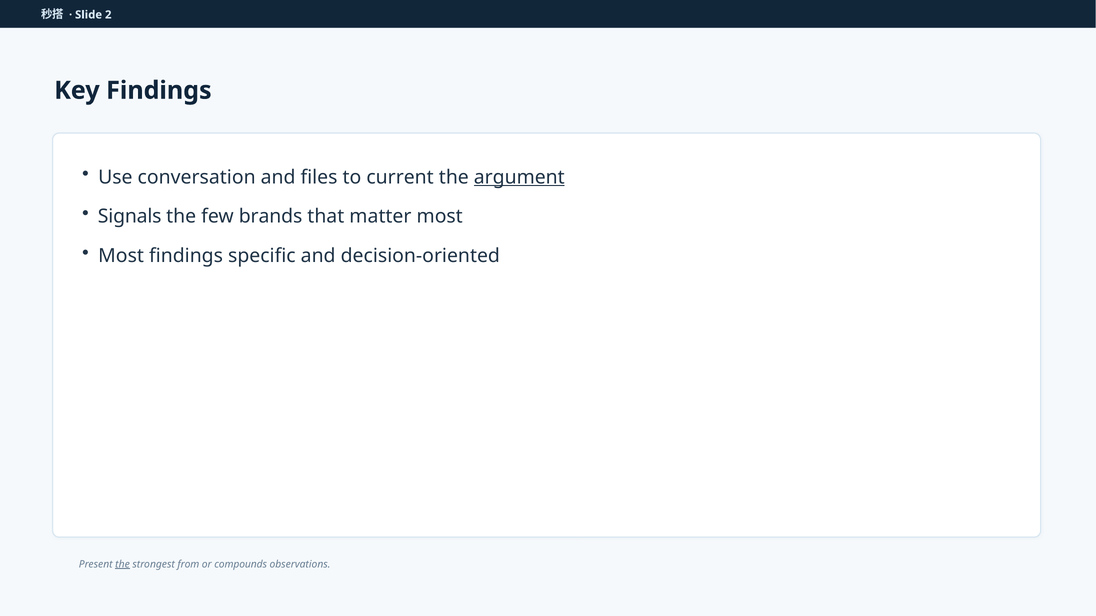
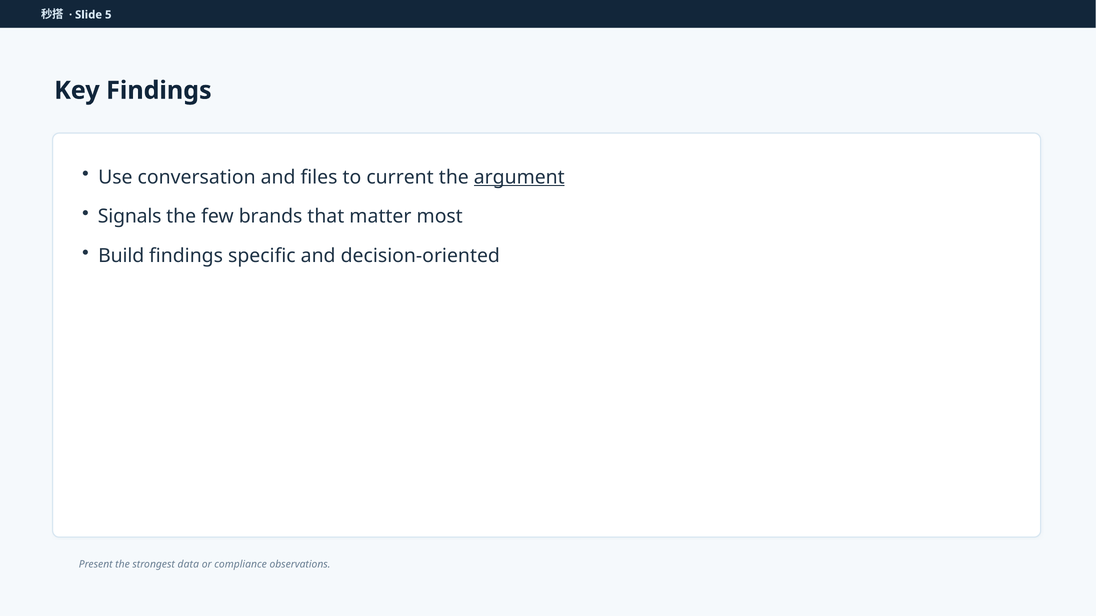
2: 2 -> 5 (108, 15)
Most: Most -> Build (121, 256)
the underline: present -> none (122, 565)
from: from -> data (188, 565)
compounds: compounds -> compliance (241, 565)
